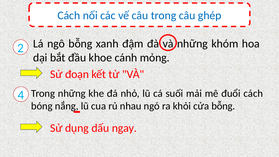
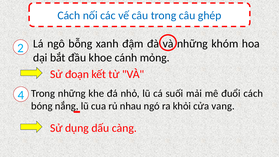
cửa bỗng: bỗng -> vang (223, 106)
ngay: ngay -> càng (124, 128)
